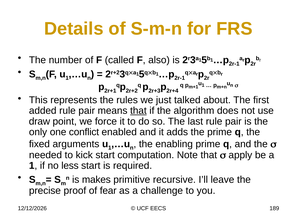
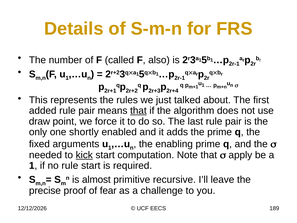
conflict: conflict -> shortly (84, 132)
kick underline: none -> present (84, 155)
no less: less -> rule (70, 165)
makes: makes -> almost (96, 179)
